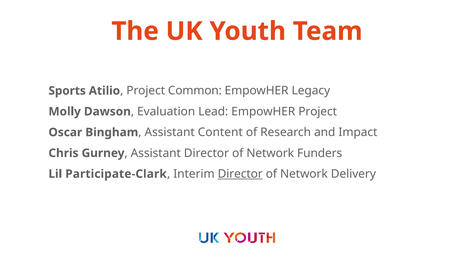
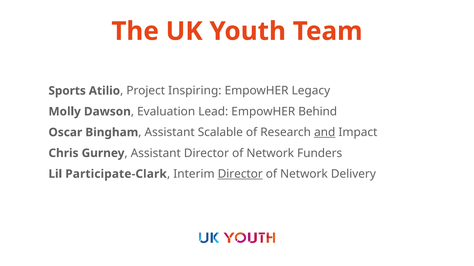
Common: Common -> Inspiring (195, 91)
EmpowHER Project: Project -> Behind (318, 112)
Content: Content -> Scalable (220, 133)
and underline: none -> present (325, 133)
